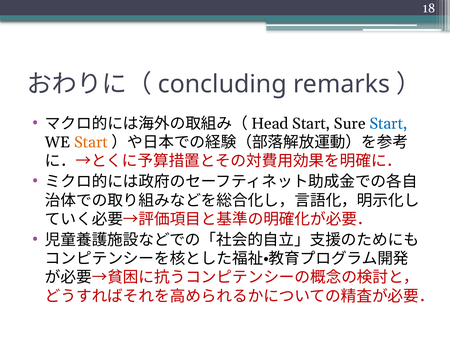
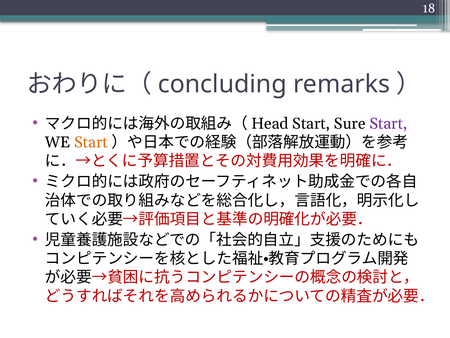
Start colour: blue -> purple (388, 123)
